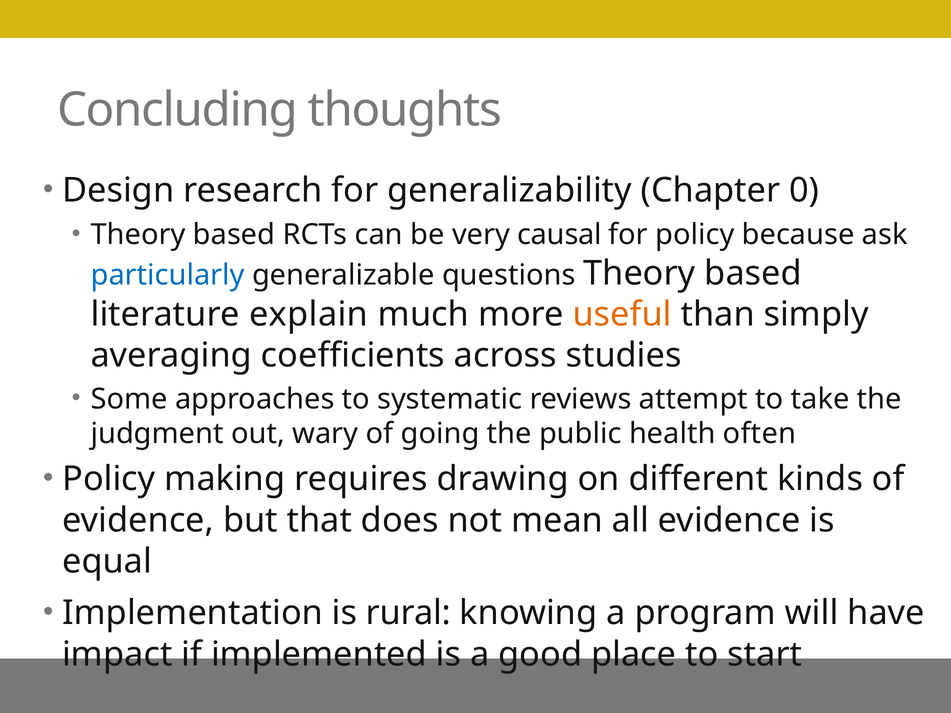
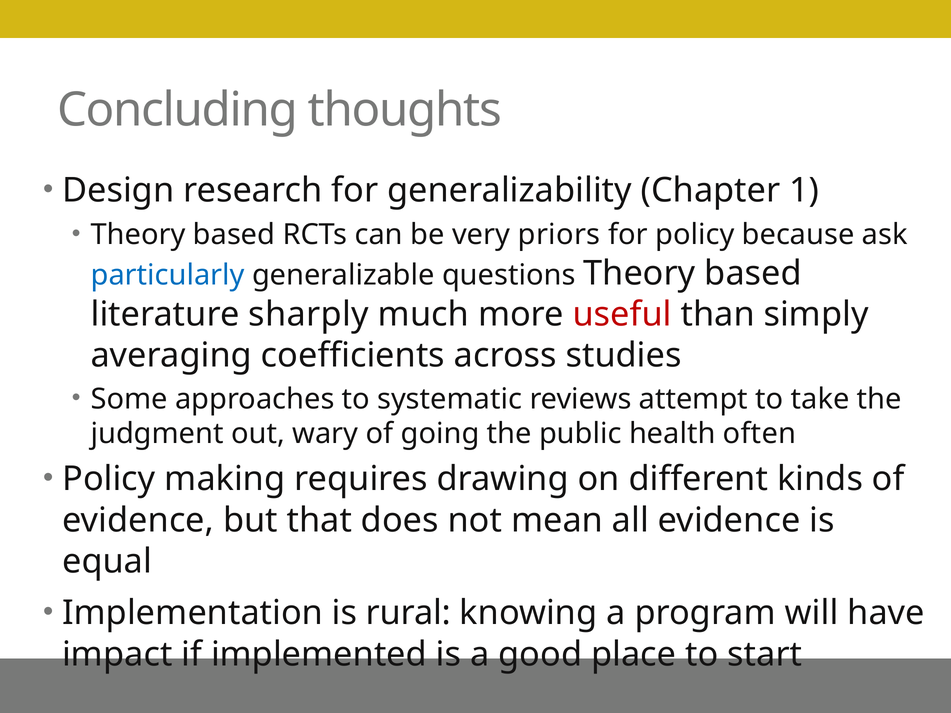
0: 0 -> 1 (804, 190)
causal: causal -> priors (559, 235)
explain: explain -> sharply (309, 315)
useful colour: orange -> red (622, 315)
